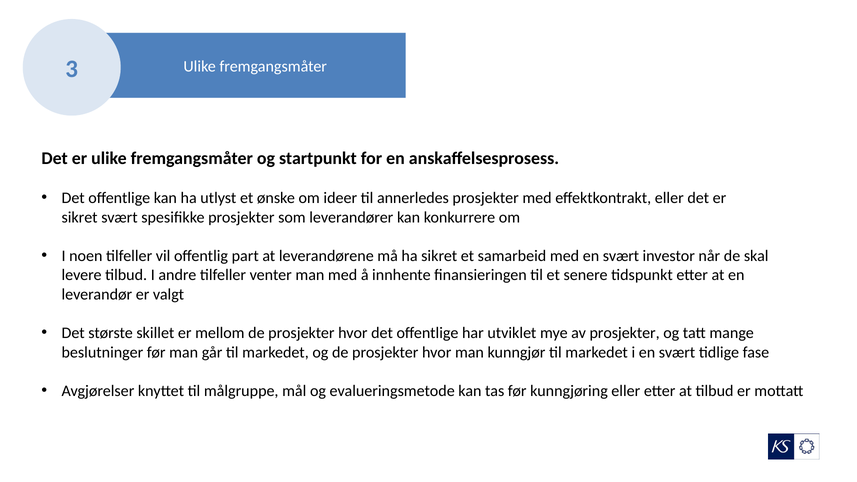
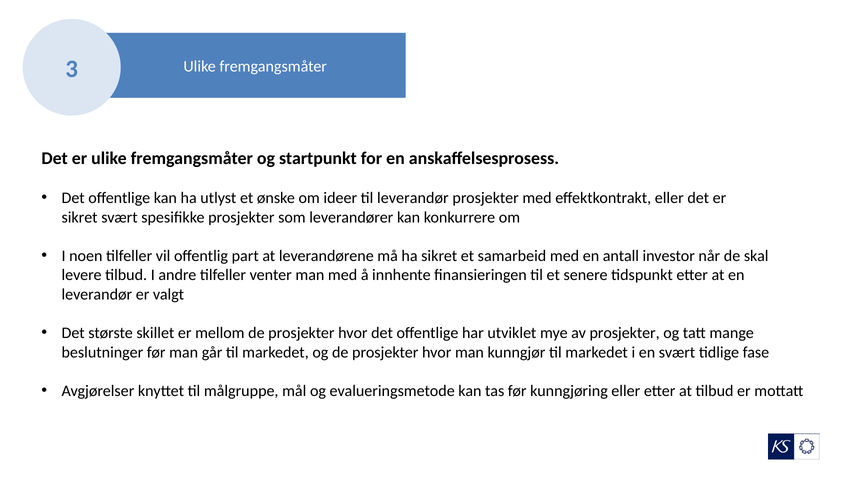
til annerledes: annerledes -> leverandør (413, 198)
med en svært: svært -> antall (621, 256)
